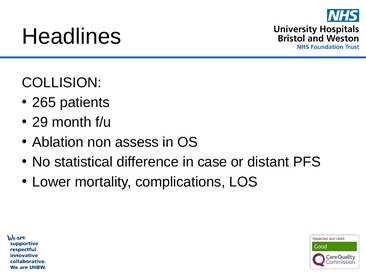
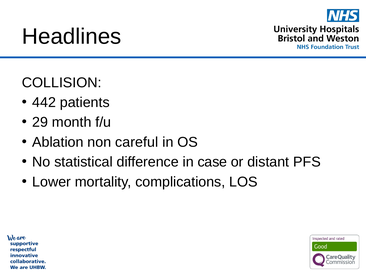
265: 265 -> 442 (44, 103)
assess: assess -> careful (137, 142)
